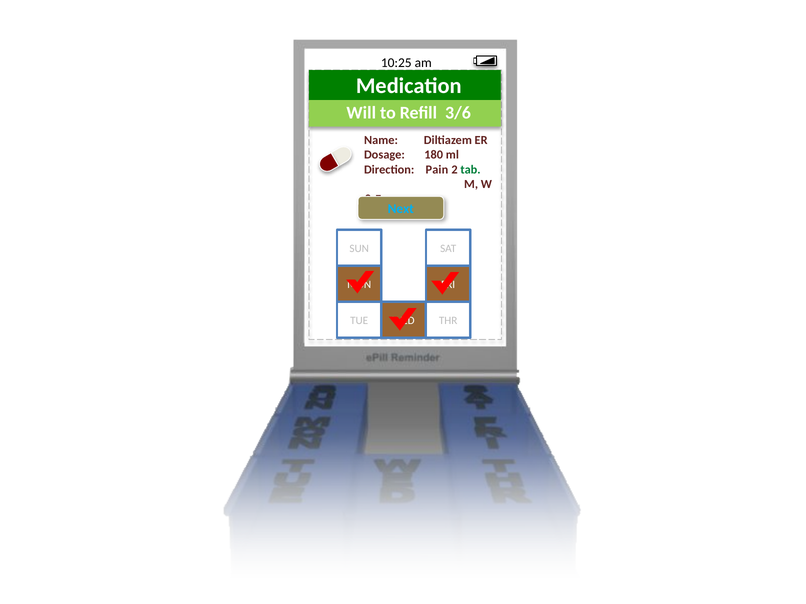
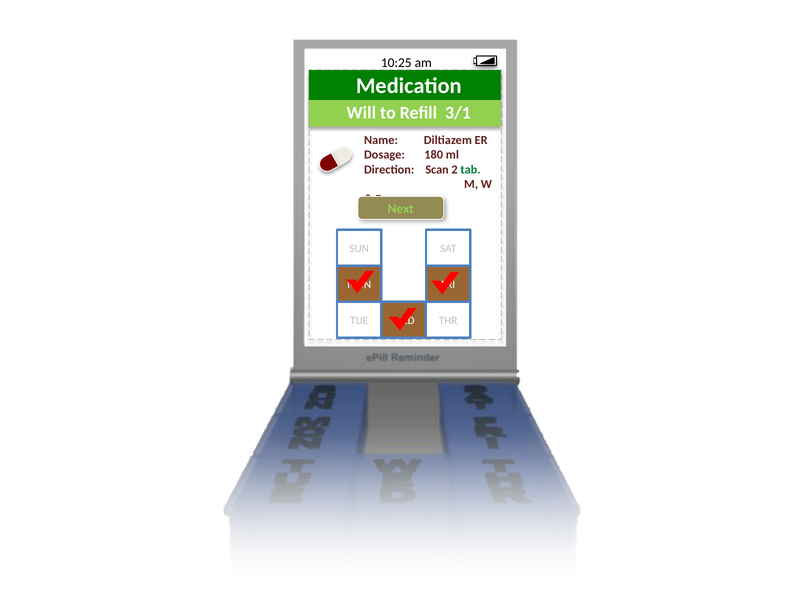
3/6: 3/6 -> 3/1 (458, 113)
Pain: Pain -> Scan (437, 170)
Next colour: light blue -> light green (401, 209)
